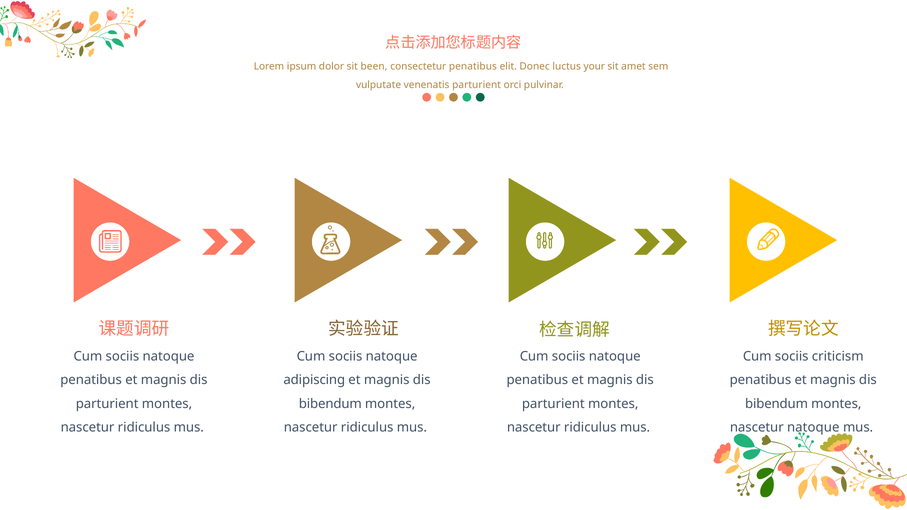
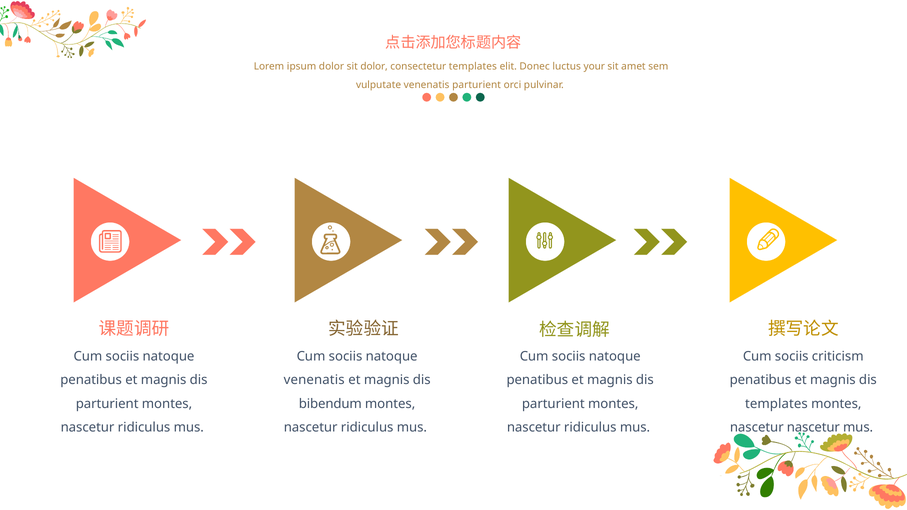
sit been: been -> dolor (374, 67)
consectetur penatibus: penatibus -> templates (473, 67)
adipiscing: adipiscing -> venenatis (314, 380)
bibendum: bibendum -> templates (776, 404)
nascetur natoque: natoque -> nascetur (813, 428)
